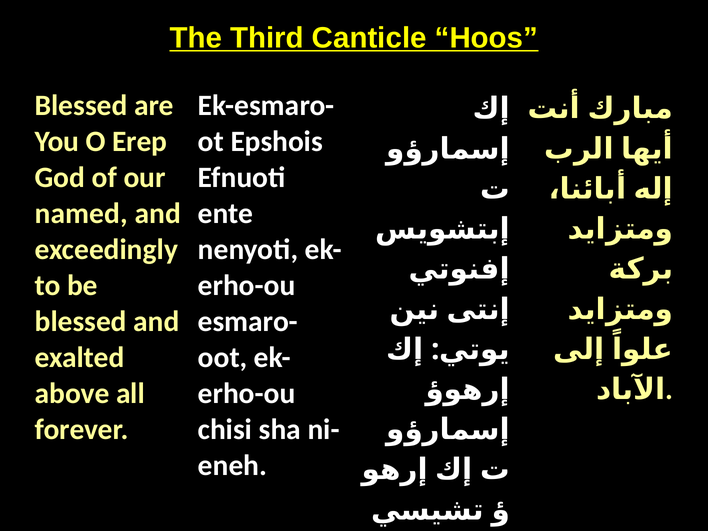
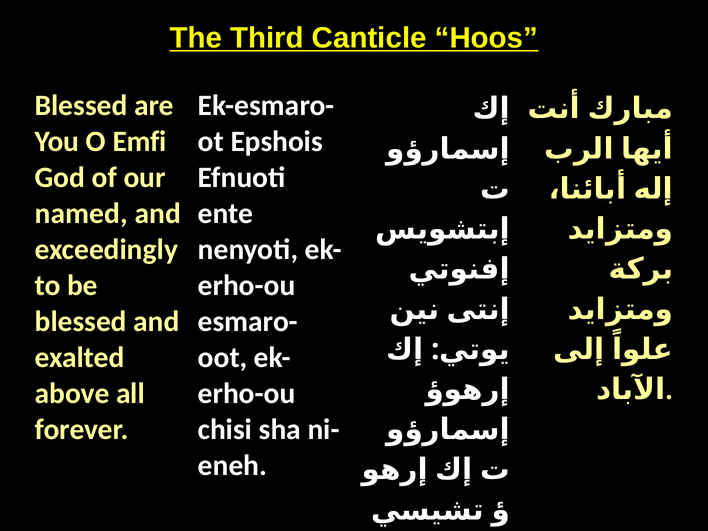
Erep: Erep -> Emfi (140, 141)
